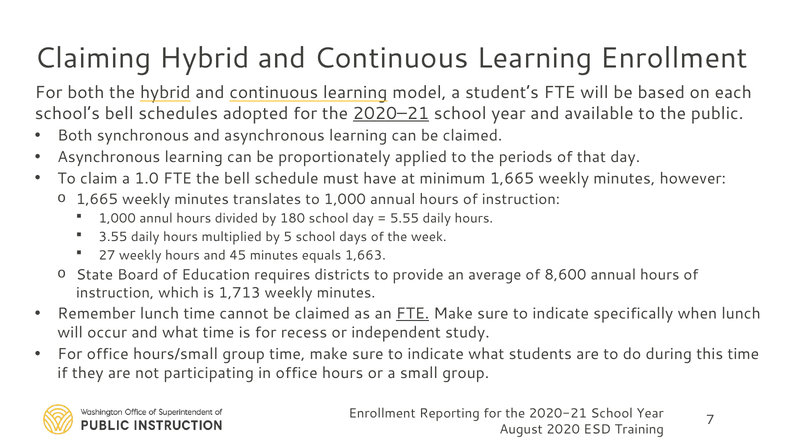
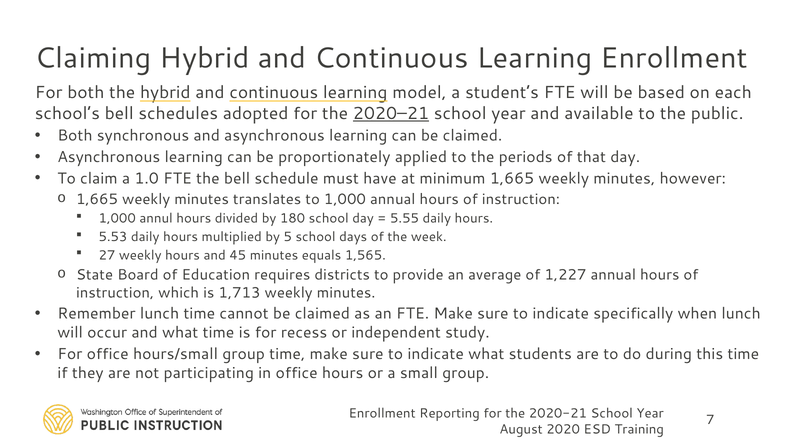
3.55: 3.55 -> 5.53 (113, 237)
1,663: 1,663 -> 1,565 (365, 256)
8,600: 8,600 -> 1,227 (565, 275)
FTE underline: present -> none (413, 314)
